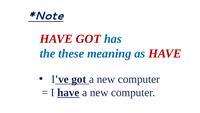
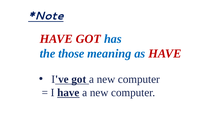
these: these -> those (71, 53)
